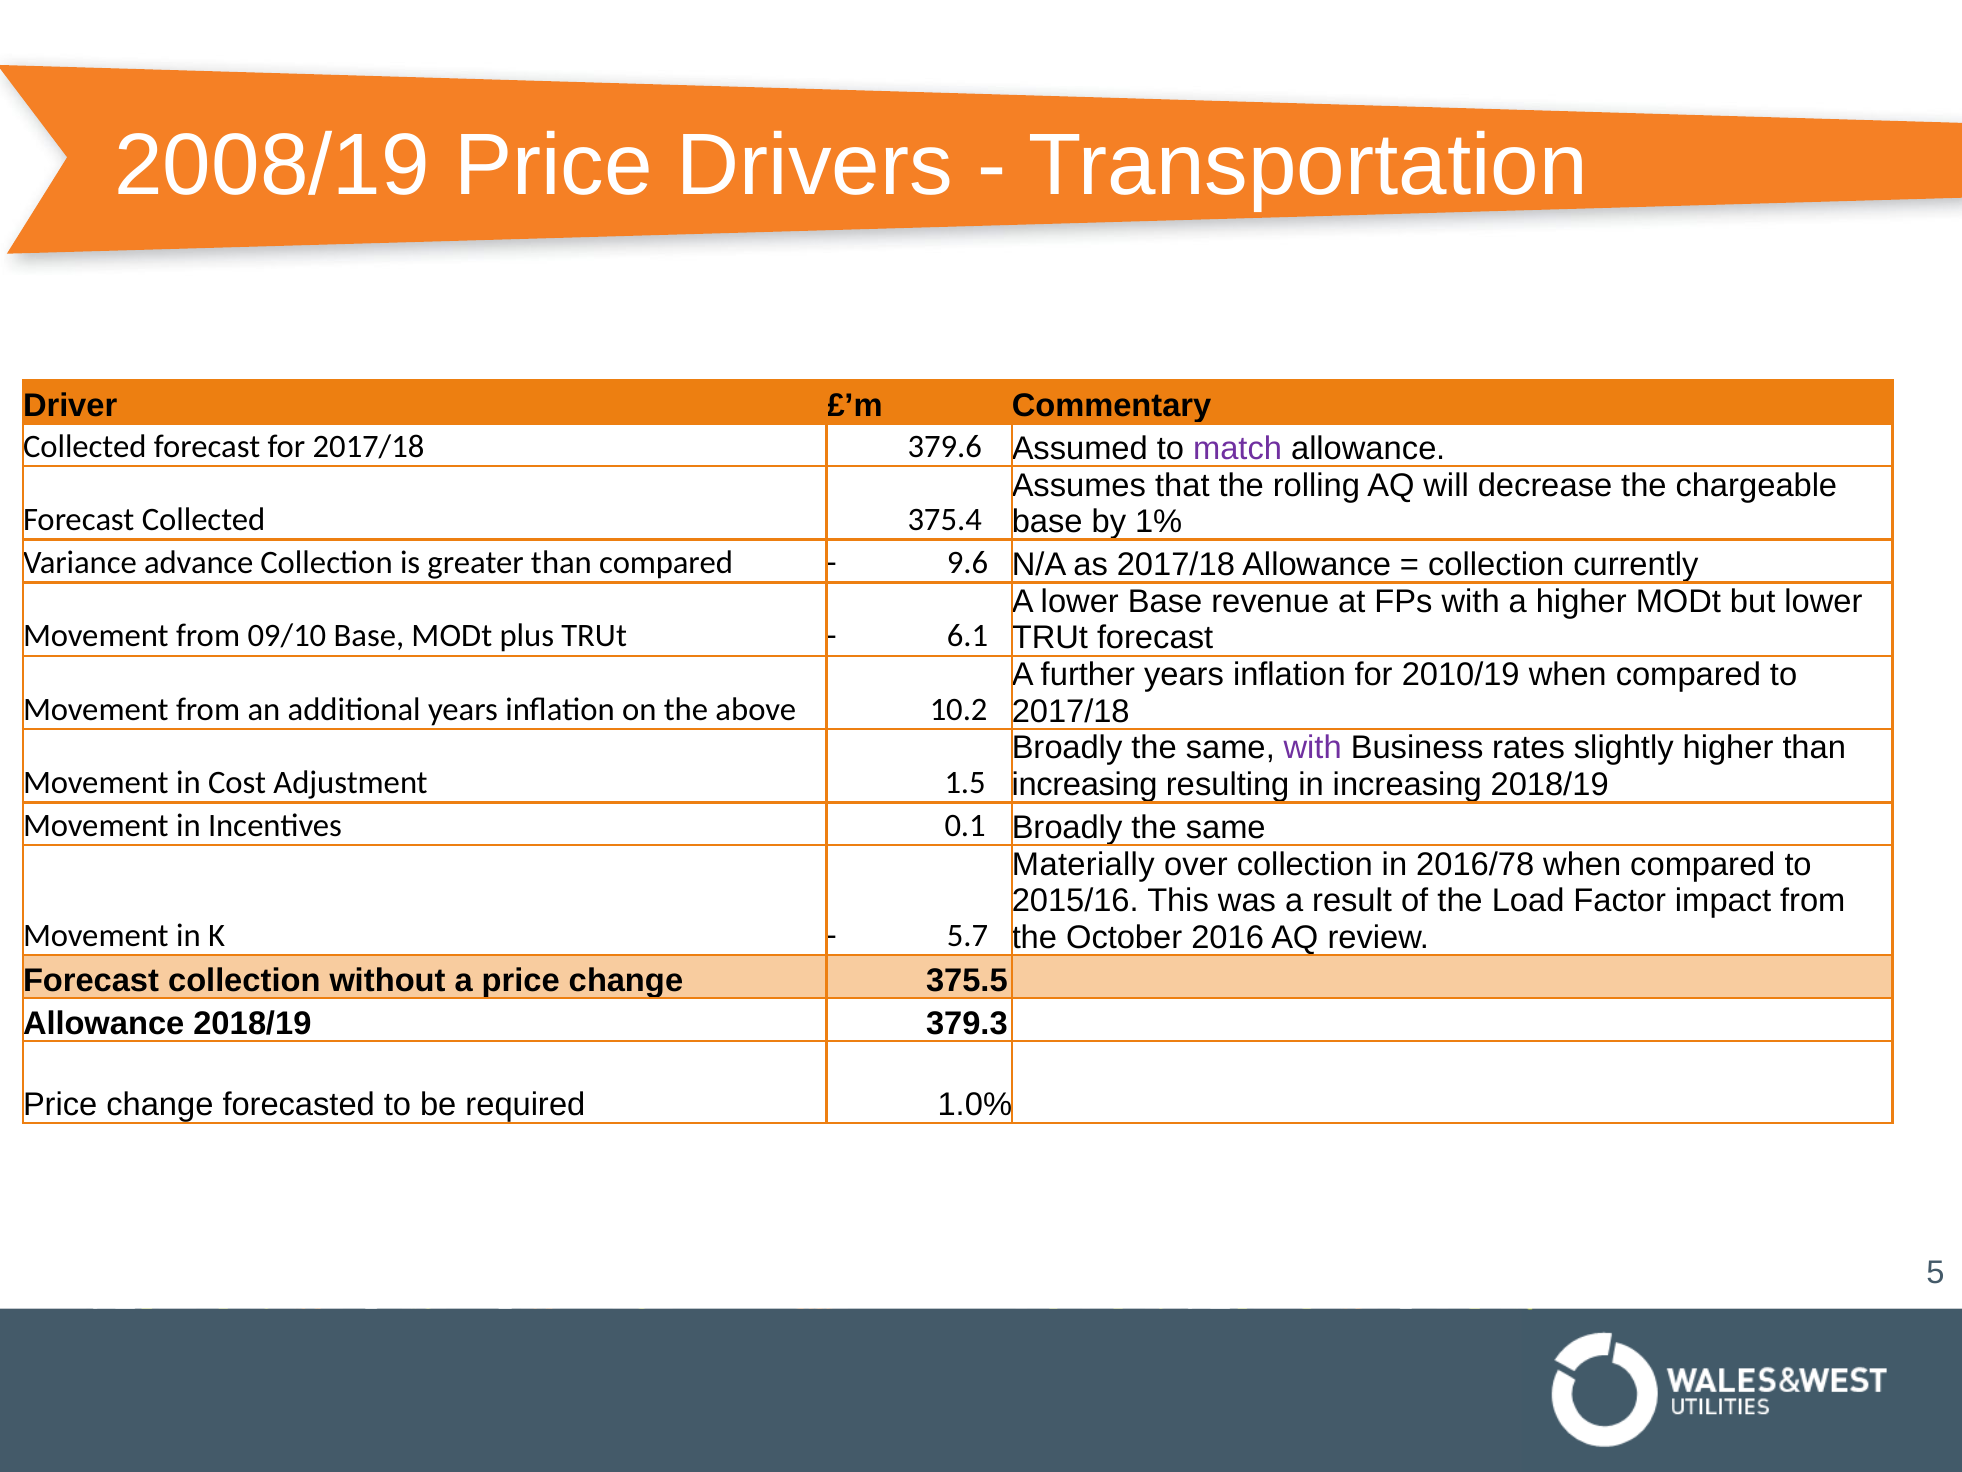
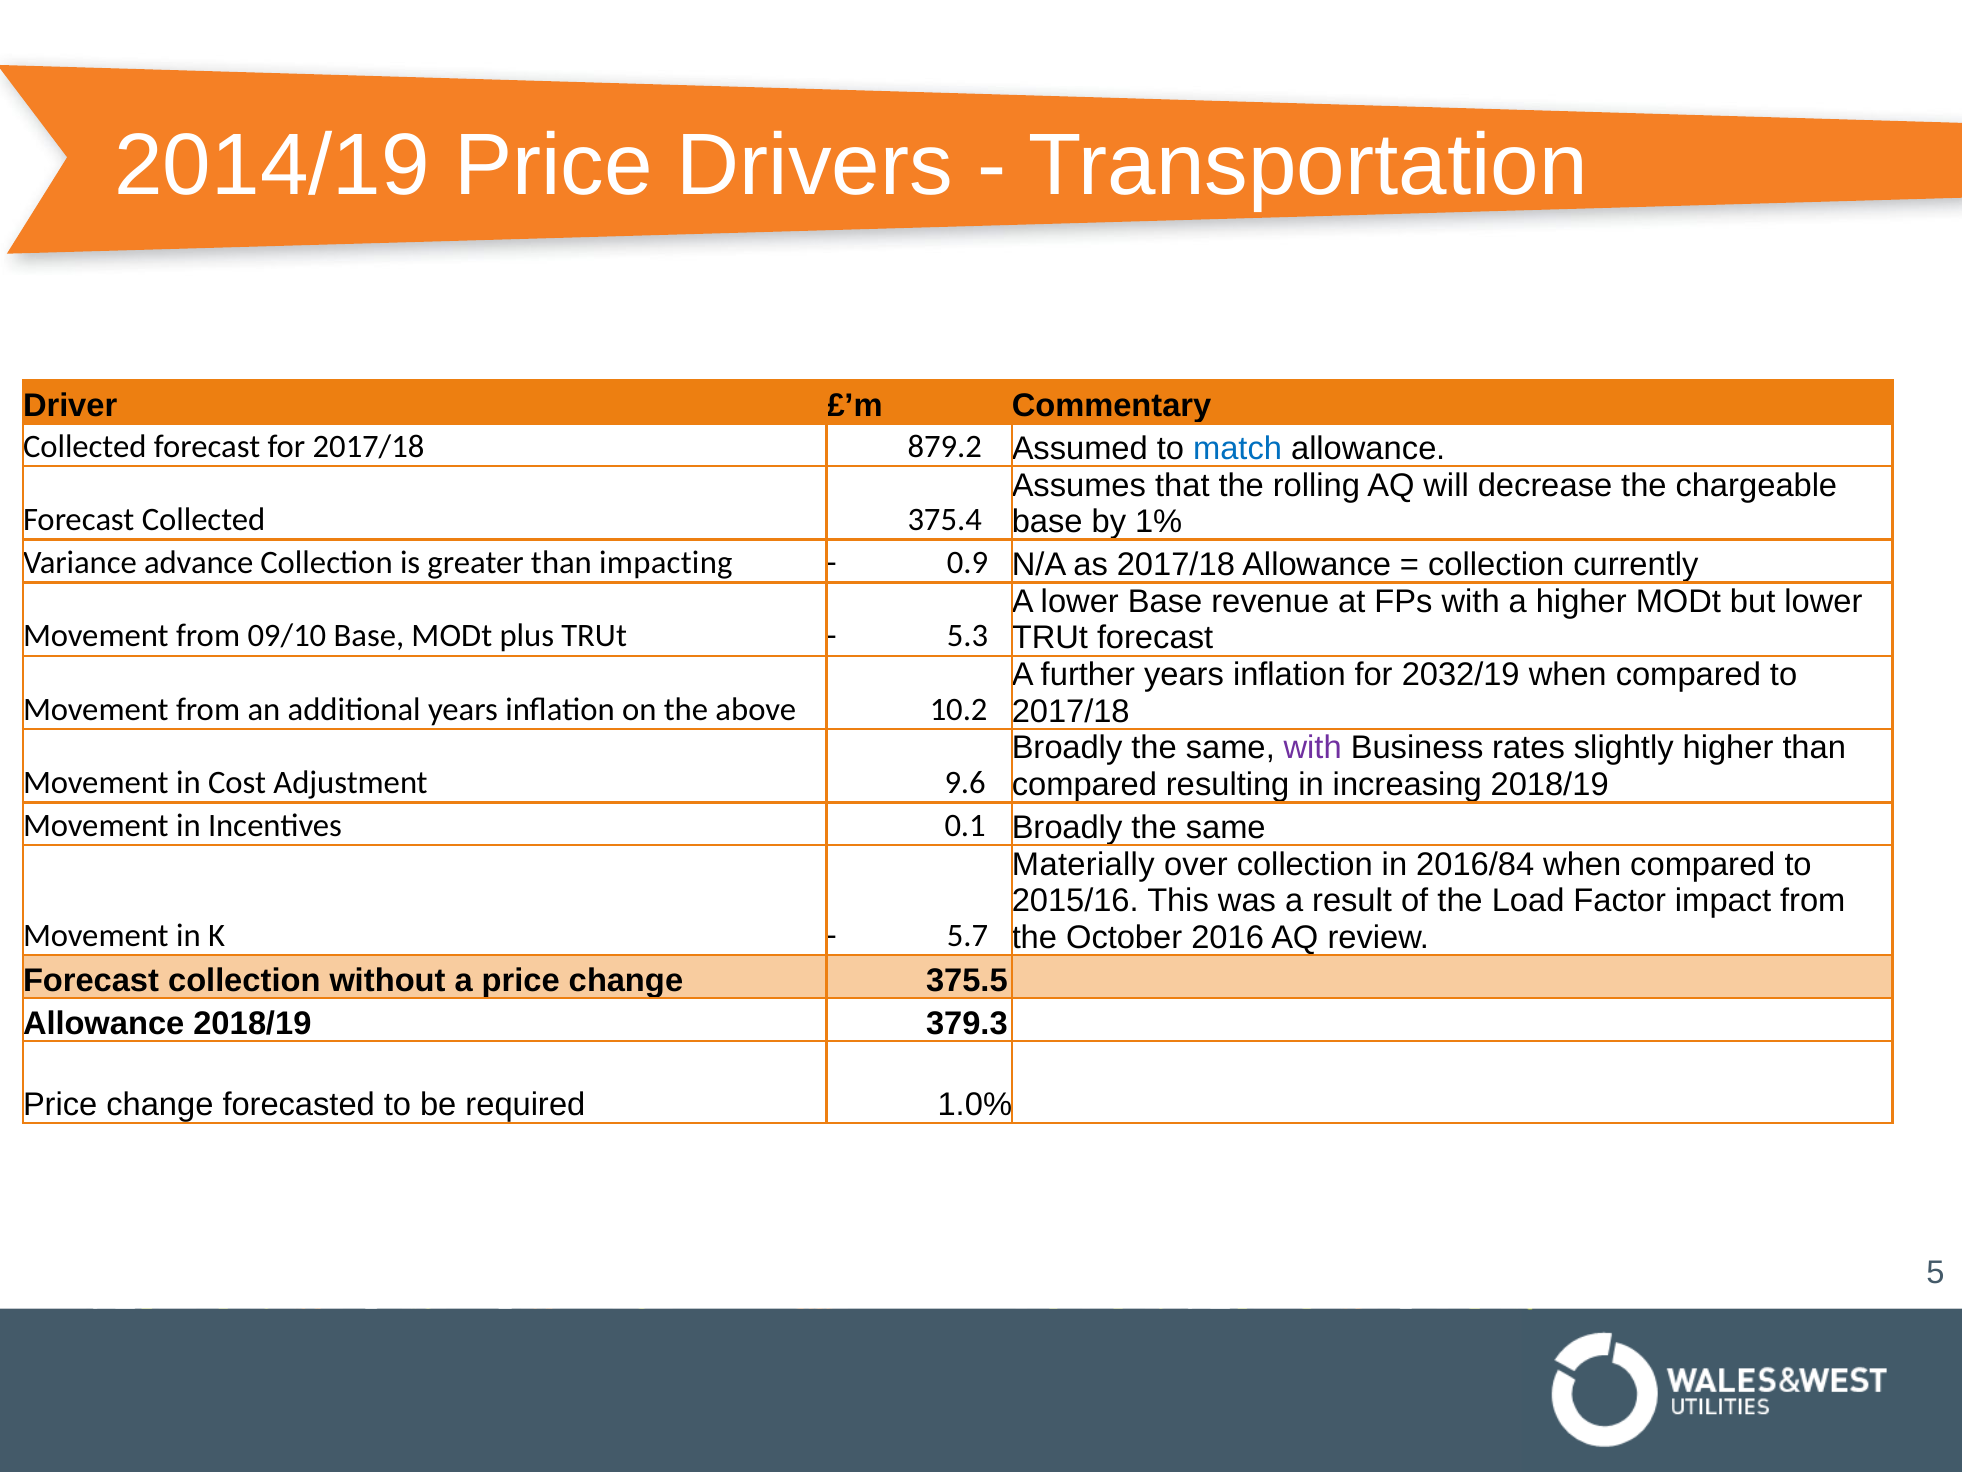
2008/19: 2008/19 -> 2014/19 (272, 166)
379.6: 379.6 -> 879.2 (945, 447)
match colour: purple -> blue (1238, 448)
than compared: compared -> impacting (666, 563)
9.6: 9.6 -> 0.9 (967, 563)
6.1: 6.1 -> 5.3 (967, 636)
2010/19: 2010/19 -> 2032/19 (1461, 675)
1.5: 1.5 -> 9.6 (965, 783)
increasing: increasing -> compared (1084, 785)
2016/78: 2016/78 -> 2016/84 (1475, 864)
